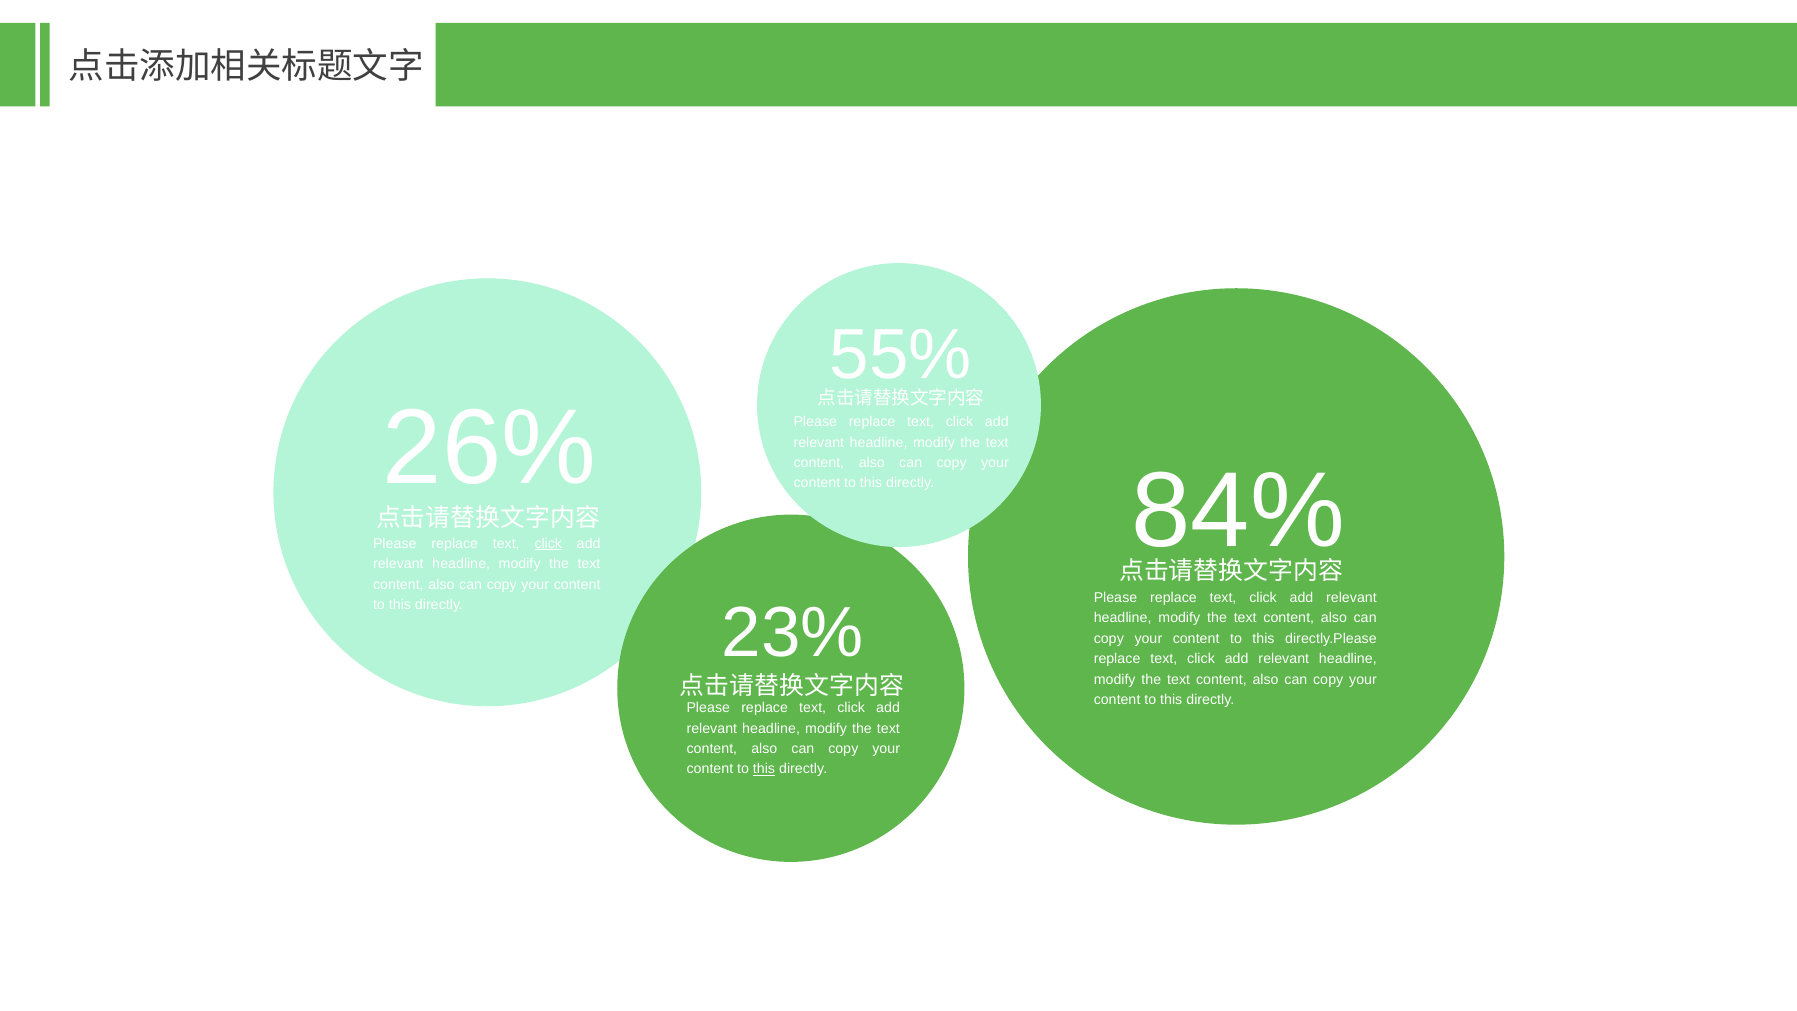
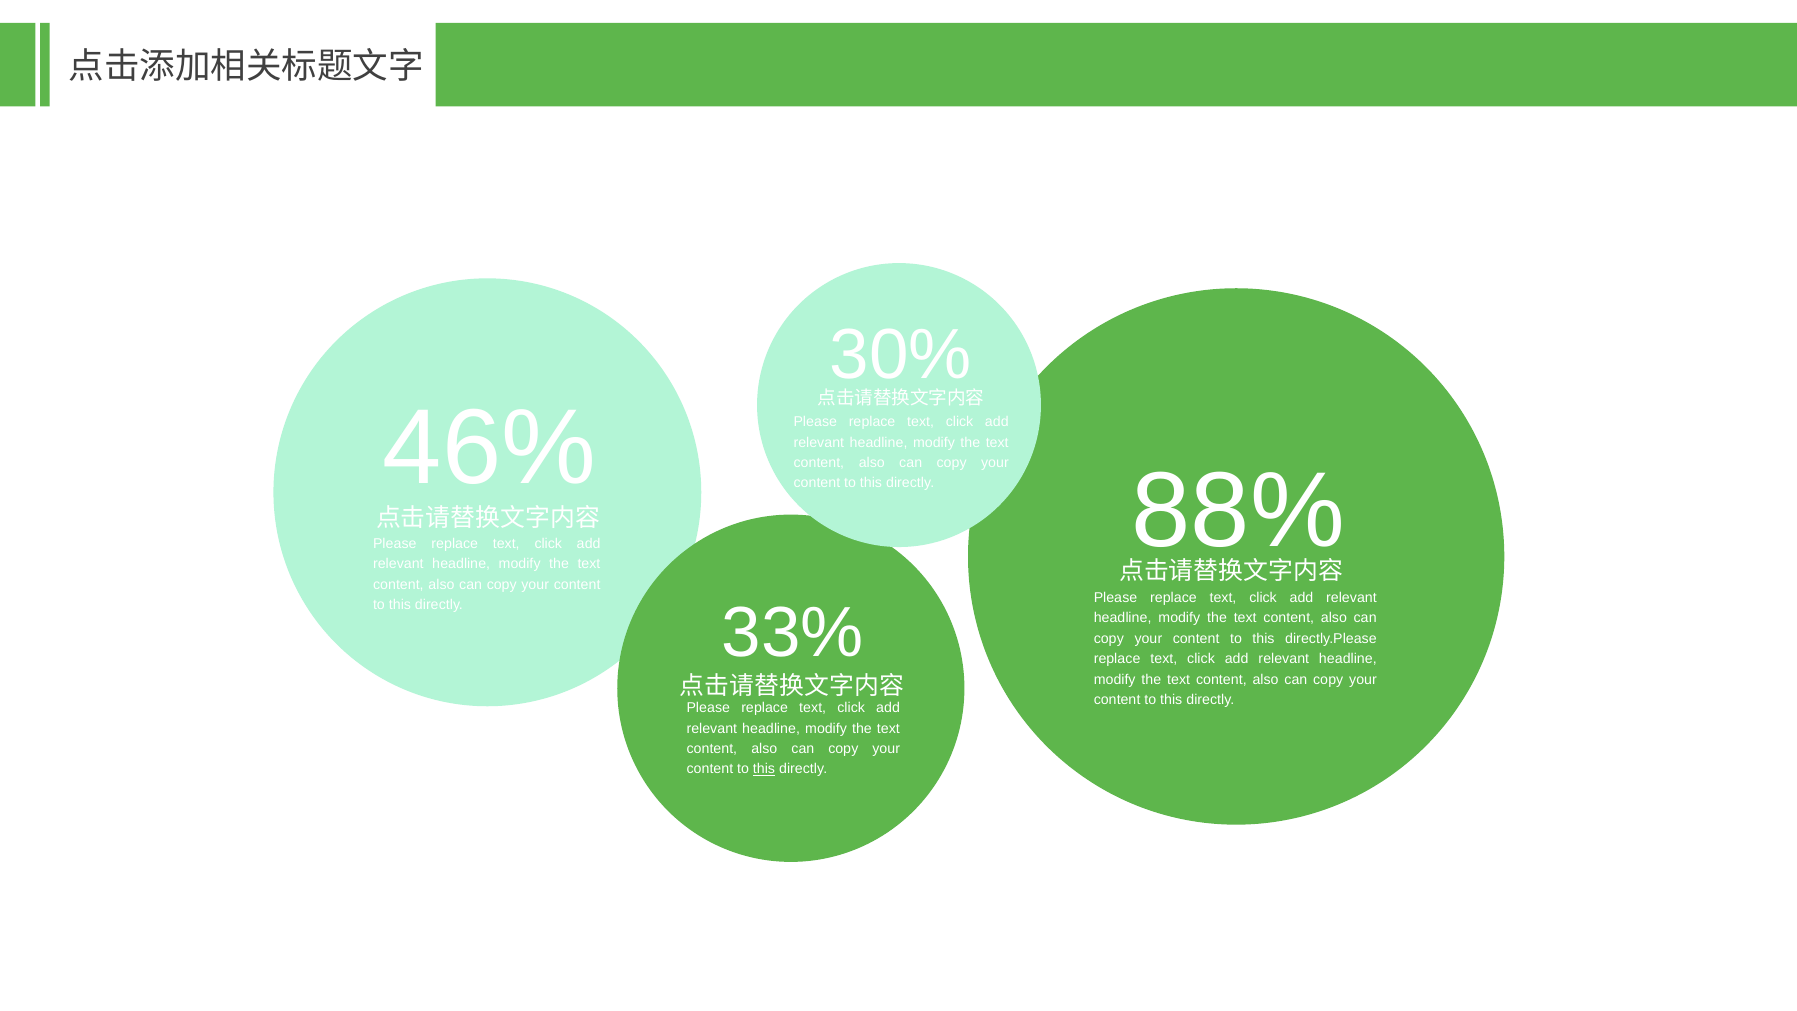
55%: 55% -> 30% (901, 355)
26%: 26% -> 46% (489, 448)
84%: 84% -> 88% (1238, 511)
click underline: present -> none (548, 543)
23%: 23% -> 33% (793, 633)
